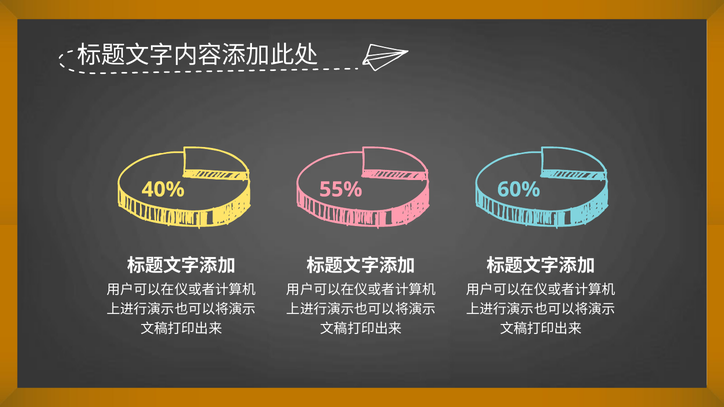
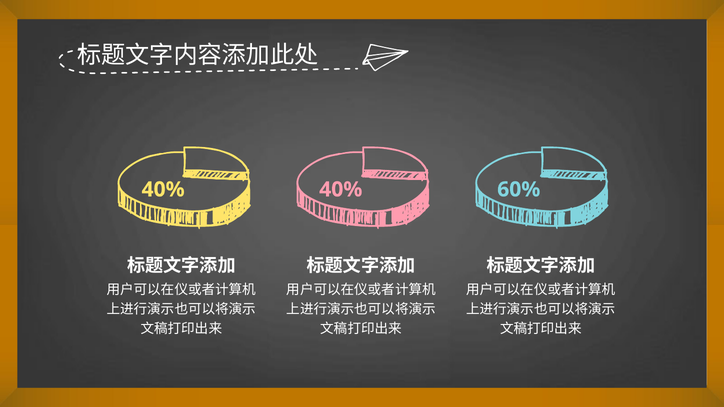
40% 55%: 55% -> 40% (341, 190)
